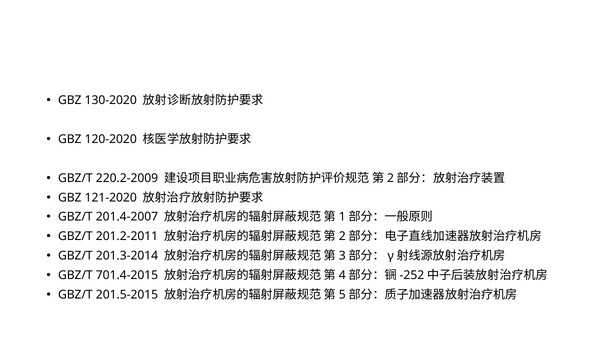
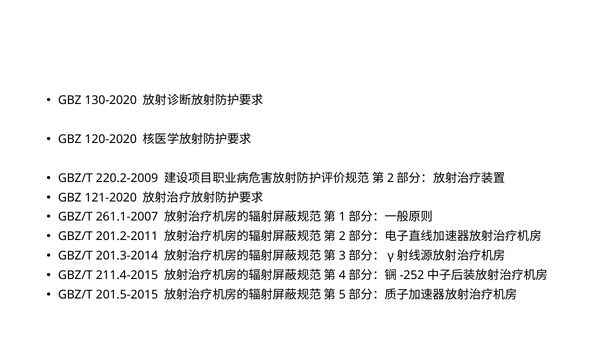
201.4-2007: 201.4-2007 -> 261.1-2007 (127, 217)
701.4-2015: 701.4-2015 -> 211.4-2015 (127, 275)
